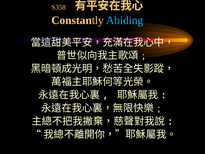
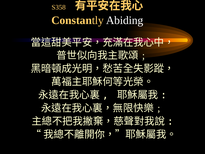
Abiding colour: light blue -> white (125, 20)
